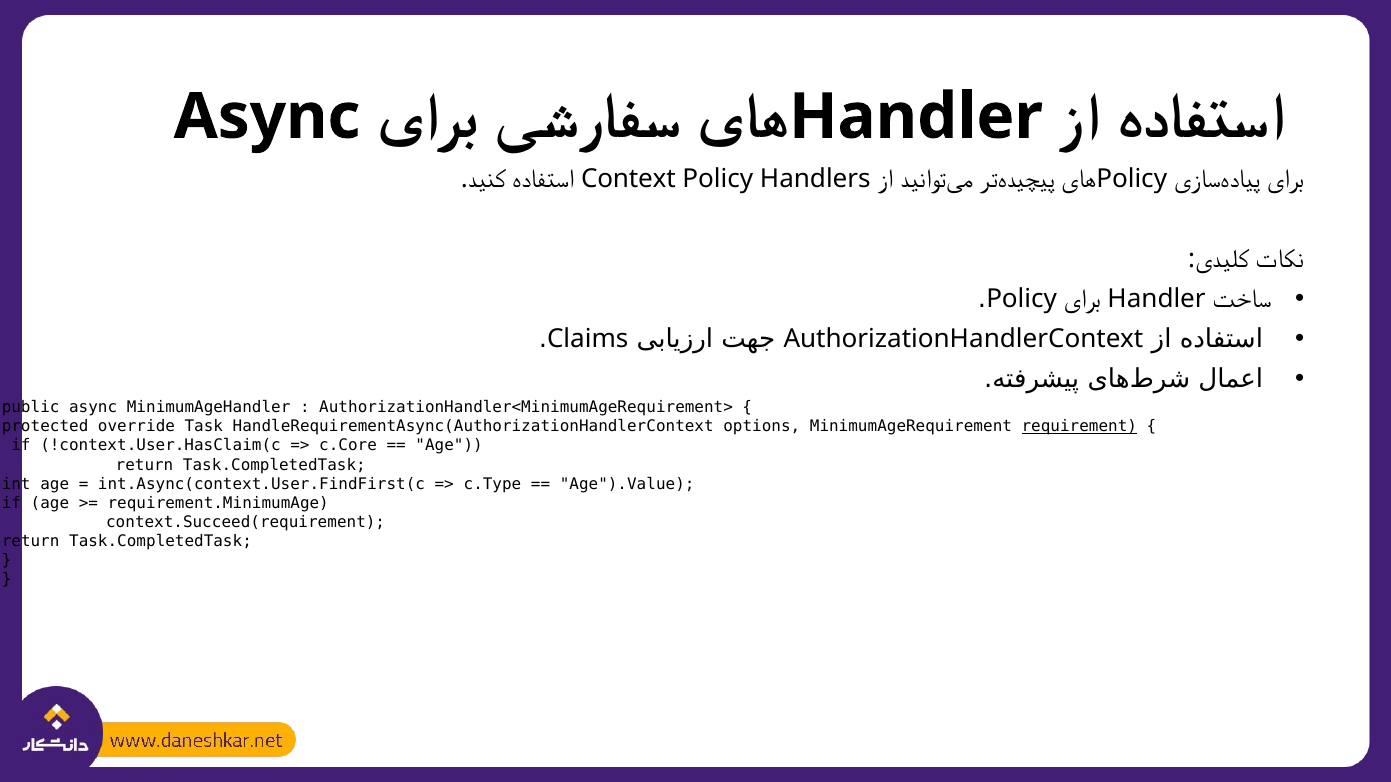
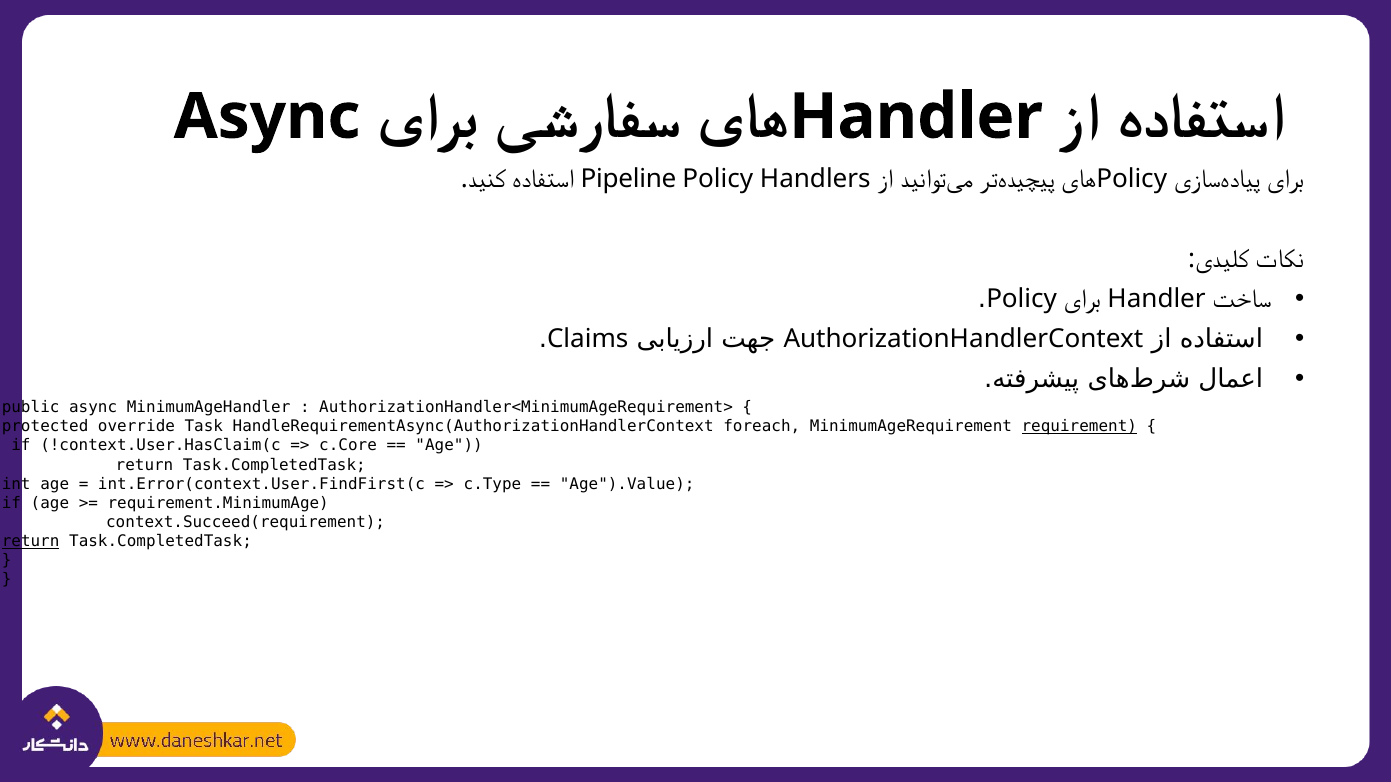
Context: Context -> Pipeline (628, 179)
options: options -> foreach (762, 427)
int.Async(context.User.FindFirst(c: int.Async(context.User.FindFirst(c -> int.Error(context.User.FindFirst(c (261, 484)
return underline: none -> present (31, 542)
